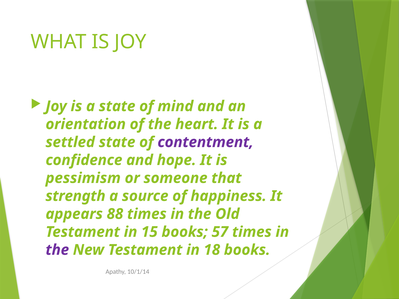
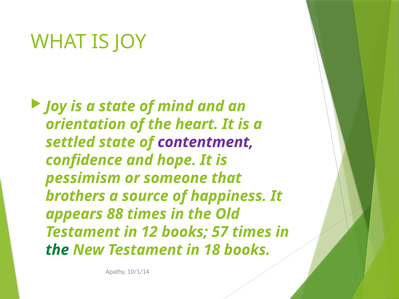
strength: strength -> brothers (76, 196)
15: 15 -> 12 (149, 232)
the colour: purple -> green (57, 250)
